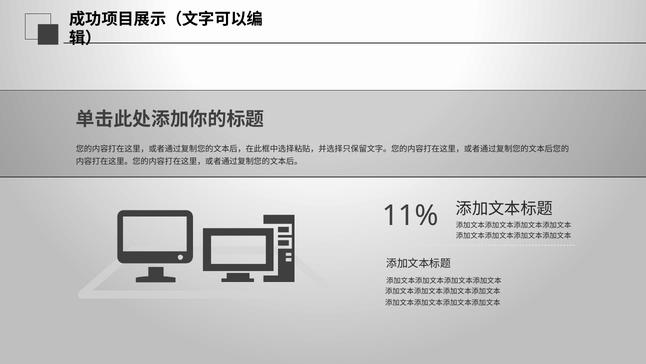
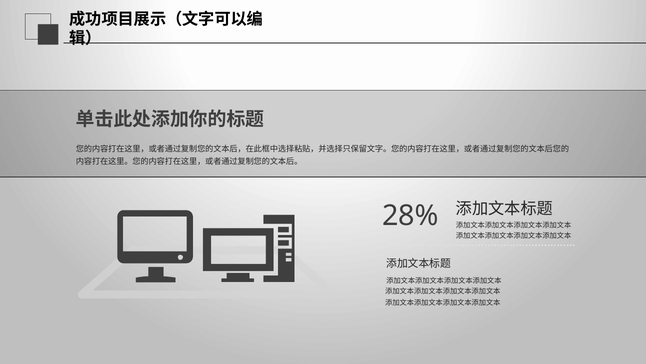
11%: 11% -> 28% (410, 215)
